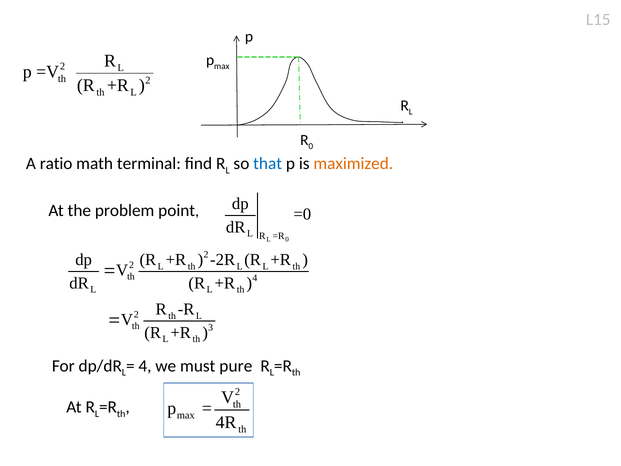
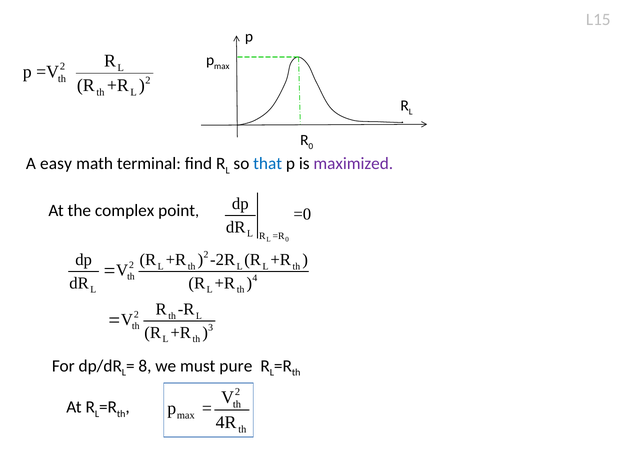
ratio: ratio -> easy (56, 164)
maximized colour: orange -> purple (353, 164)
problem: problem -> complex (125, 210)
4: 4 -> 8 (145, 366)
